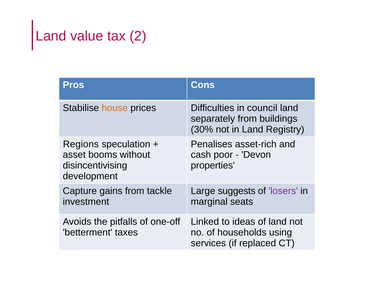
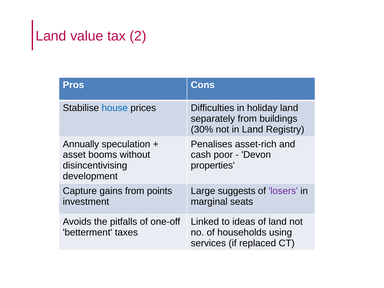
house colour: orange -> blue (115, 108)
council: council -> holiday (262, 108)
Regions: Regions -> Annually (81, 144)
tackle: tackle -> points (160, 191)
